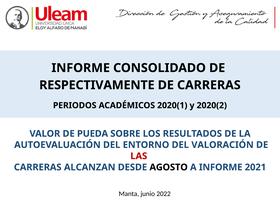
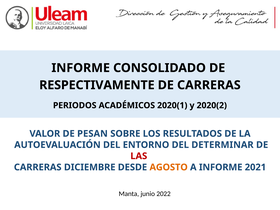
PUEDA: PUEDA -> PESAN (92, 134)
VALORACIÓN: VALORACIÓN -> DETERMINAR (222, 145)
ALCANZAN: ALCANZAN -> DICIEMBRE (90, 167)
AGOSTO colour: black -> orange (169, 167)
